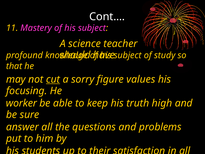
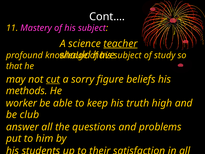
teacher underline: none -> present (120, 44)
values: values -> beliefs (141, 79)
focusing: focusing -> methods (27, 91)
sure: sure -> club (29, 115)
